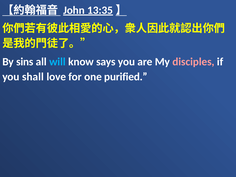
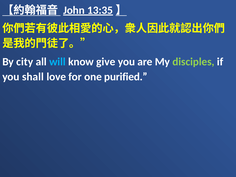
sins: sins -> city (25, 62)
says: says -> give (106, 62)
disciples colour: pink -> light green (193, 62)
